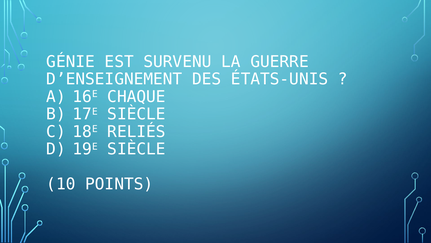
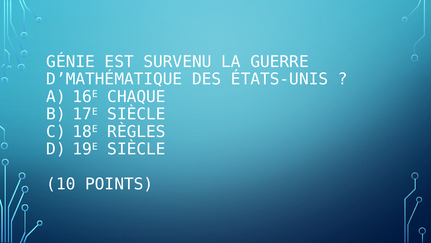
D’ENSEIGNEMENT: D’ENSEIGNEMENT -> D’MATHÉMATIQUE (114, 79)
RELIÉS: RELIÉS -> RÈGLES (137, 131)
